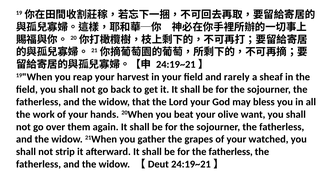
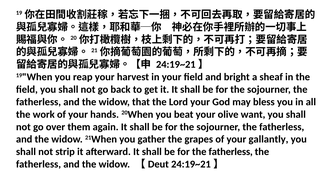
rarely: rarely -> bright (237, 77)
watched: watched -> gallantly (268, 139)
